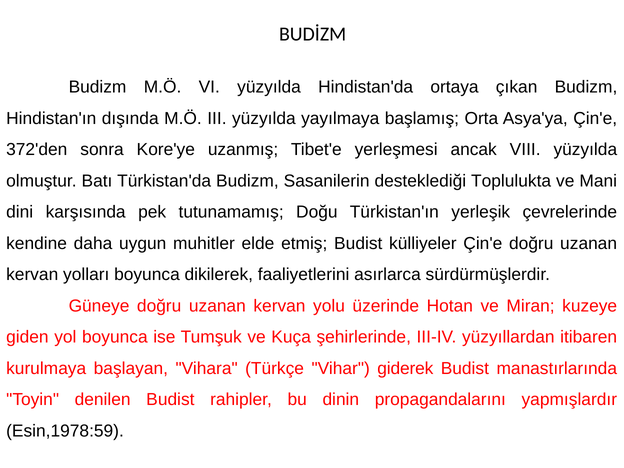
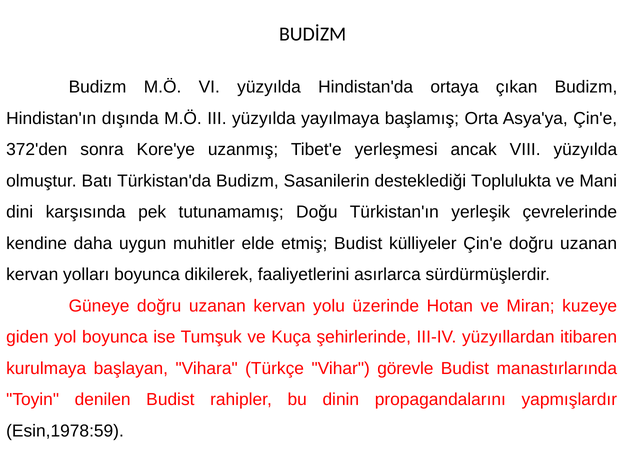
giderek: giderek -> görevle (405, 368)
